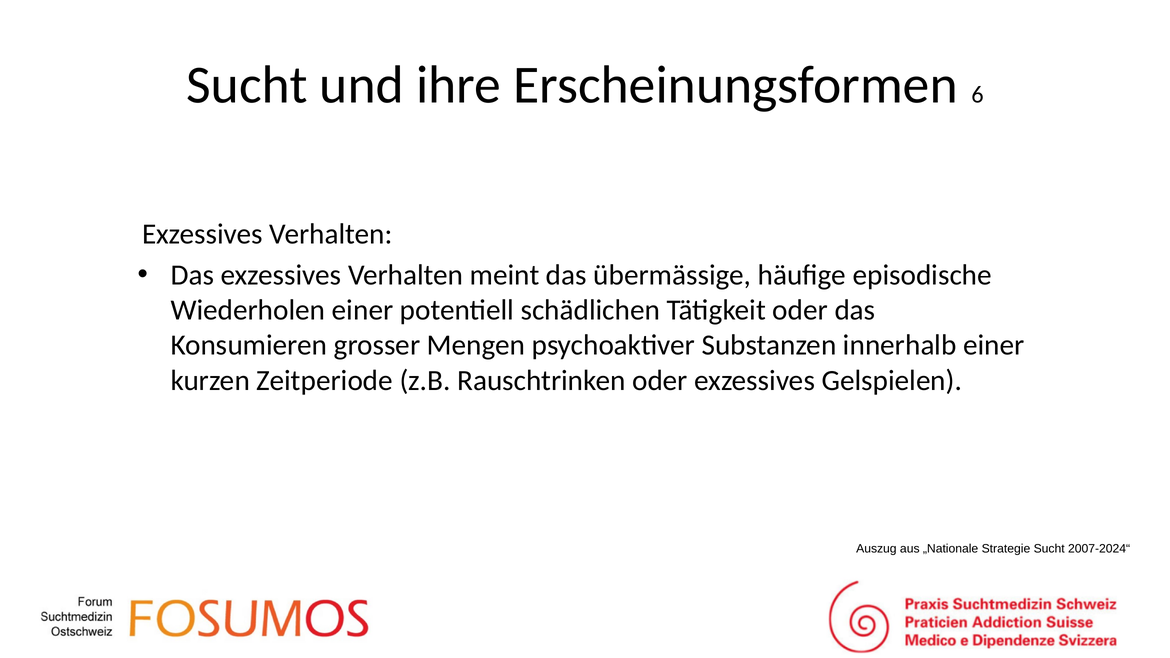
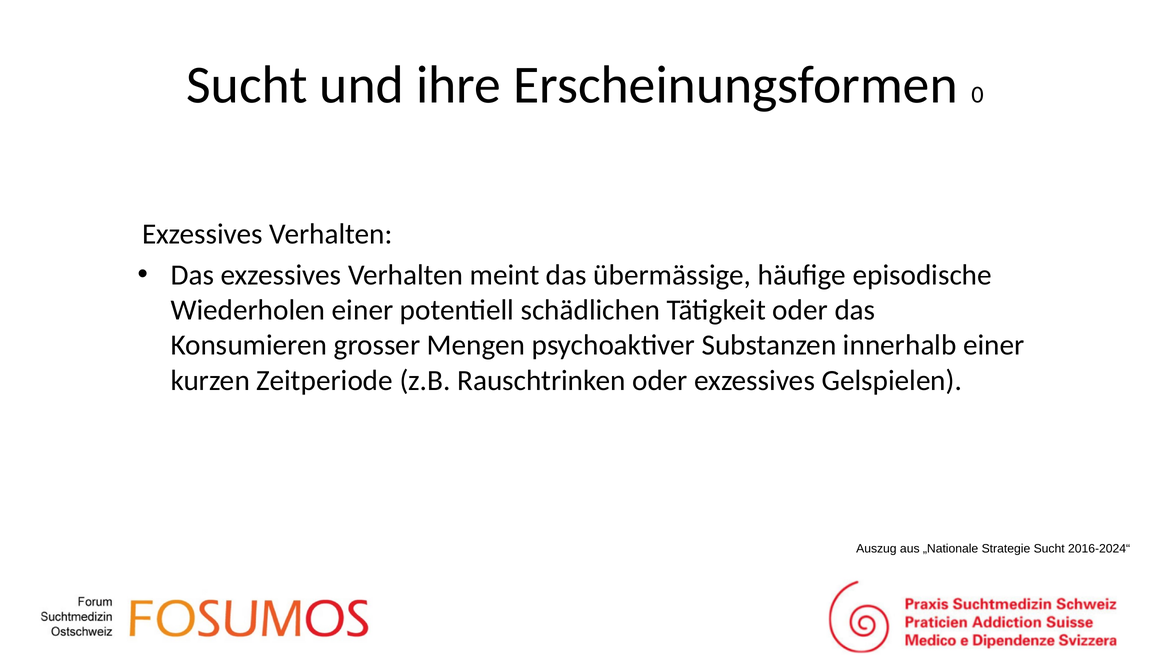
6: 6 -> 0 (977, 95)
2007-2024“: 2007-2024“ -> 2016-2024“ (1099, 549)
